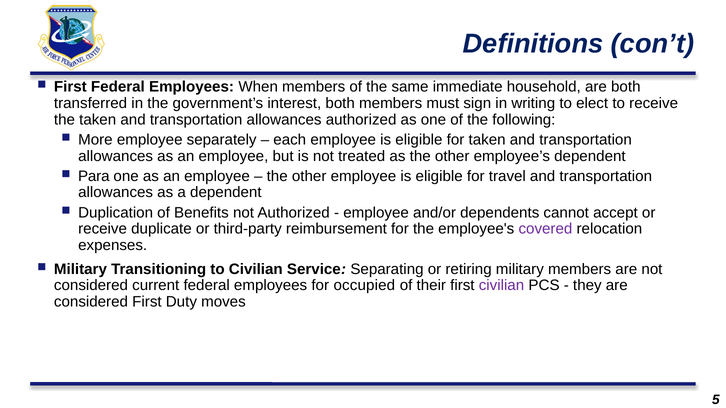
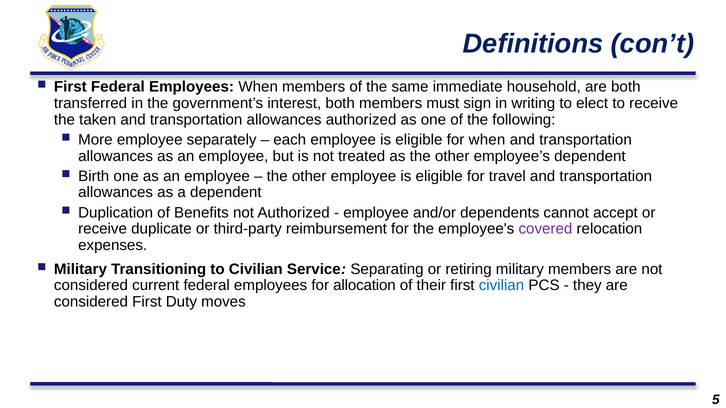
for taken: taken -> when (487, 140)
Para: Para -> Birth (94, 176)
occupied: occupied -> allocation (364, 286)
civilian colour: purple -> blue (501, 286)
